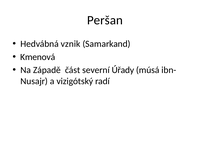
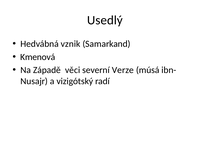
Peršan: Peršan -> Usedlý (105, 20)
část: část -> věci (73, 70)
Úřady: Úřady -> Verze (123, 70)
